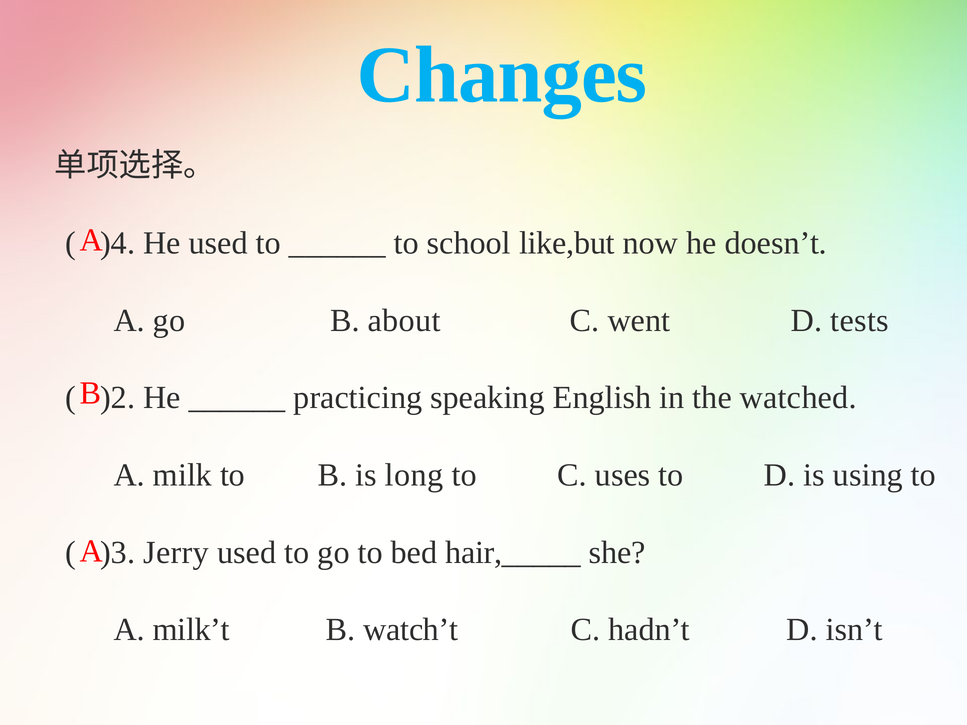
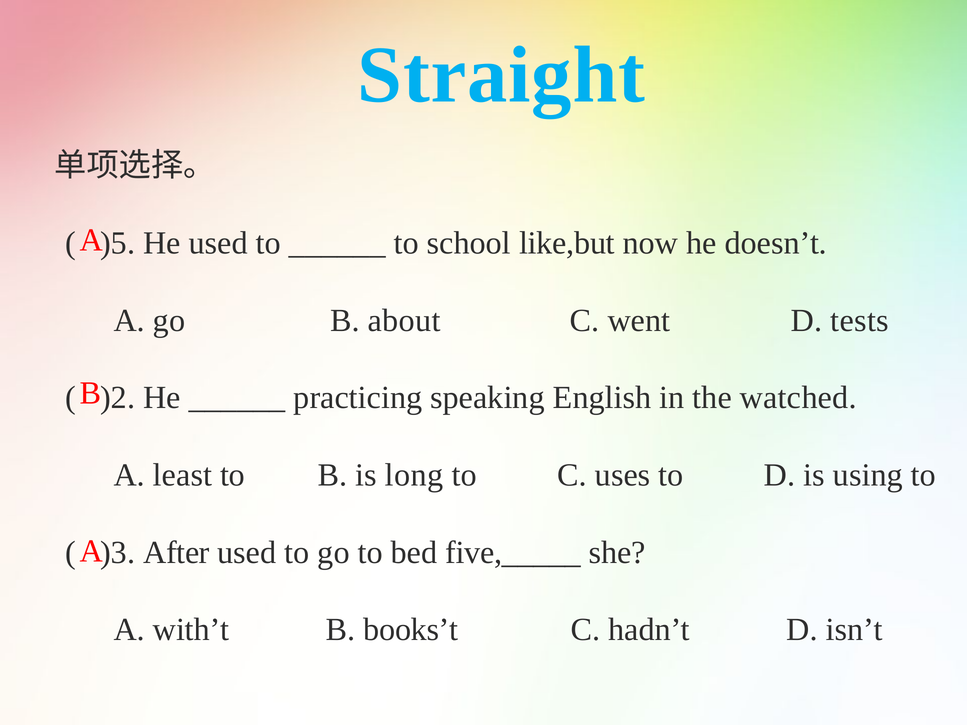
Changes: Changes -> Straight (501, 75)
)4: )4 -> )5 (118, 243)
milk: milk -> least (183, 475)
Jerry: Jerry -> After (176, 553)
hair,_____: hair,_____ -> five,_____ (513, 553)
milk’t: milk’t -> with’t (191, 630)
watch’t: watch’t -> books’t (411, 630)
